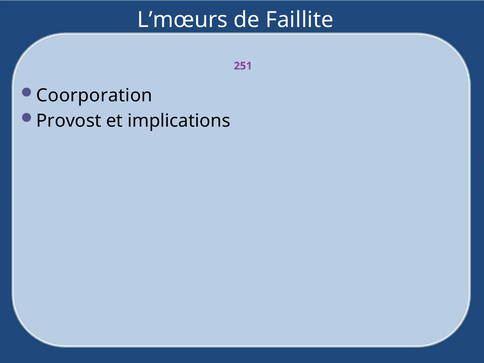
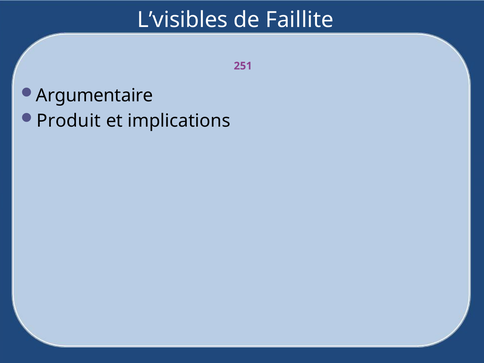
L’mœurs: L’mœurs -> L’visibles (183, 20)
Coorporation: Coorporation -> Argumentaire (95, 95)
Provost: Provost -> Produit (69, 121)
